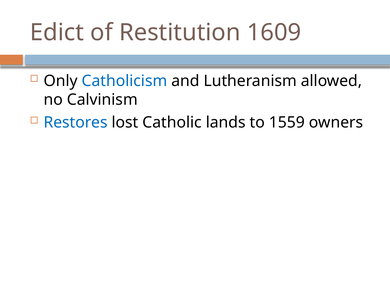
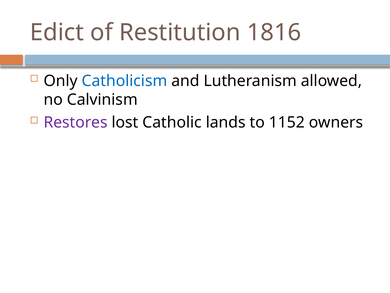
1609: 1609 -> 1816 (274, 33)
Restores colour: blue -> purple (76, 122)
1559: 1559 -> 1152 (287, 122)
